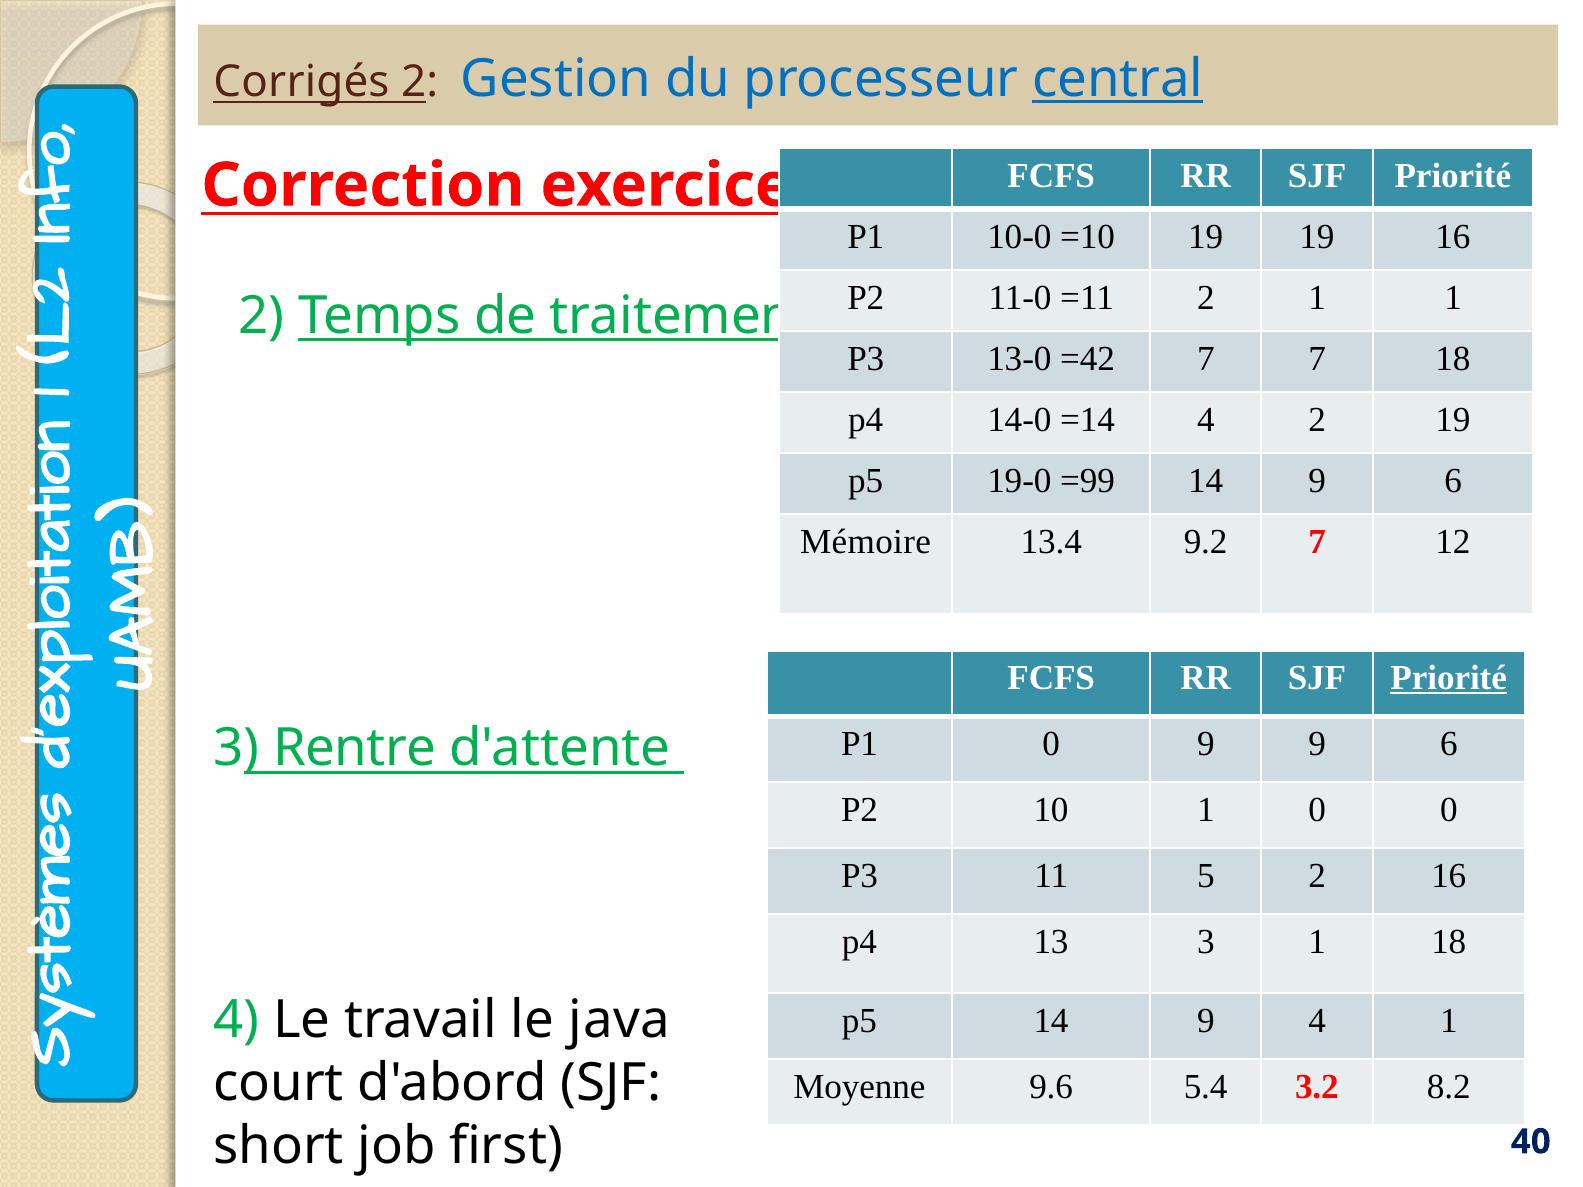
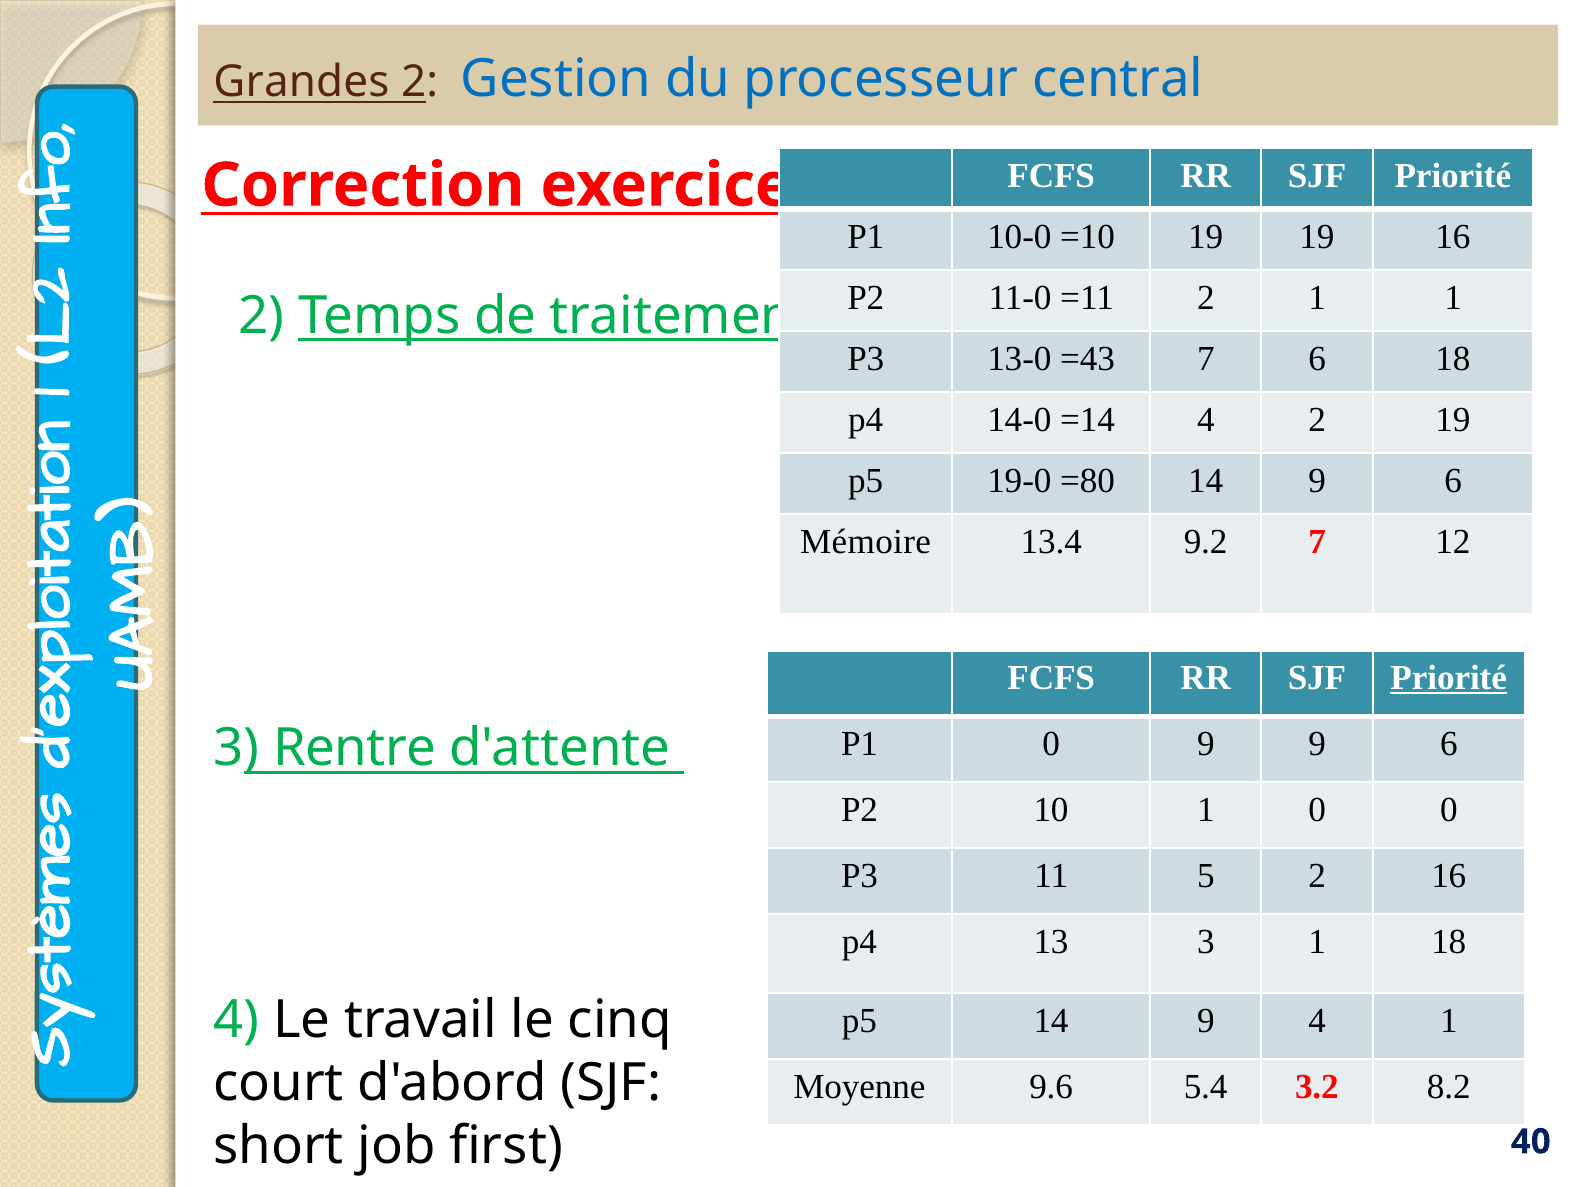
Corrigés: Corrigés -> Grandes (302, 82)
central underline: present -> none (1118, 79)
=42: =42 -> =43 (1088, 359)
7 7: 7 -> 6 (1317, 359)
=99: =99 -> =80 (1088, 481)
java: java -> cinq (620, 1020)
